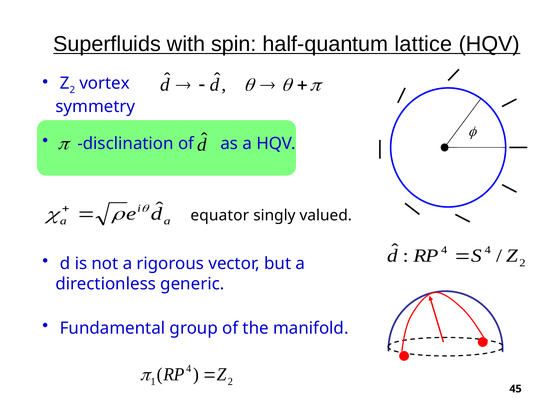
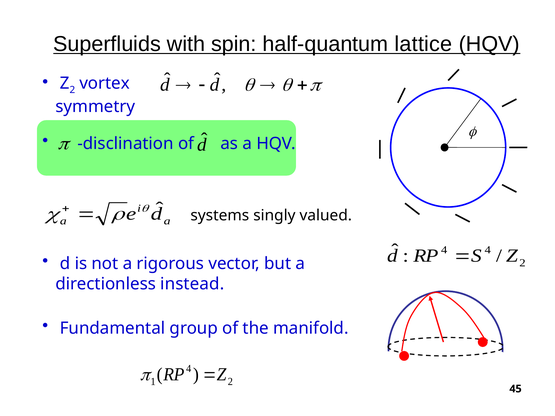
equator: equator -> systems (220, 216)
generic: generic -> instead (192, 284)
